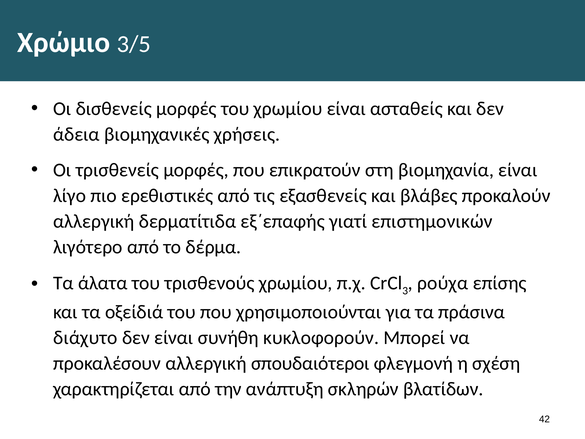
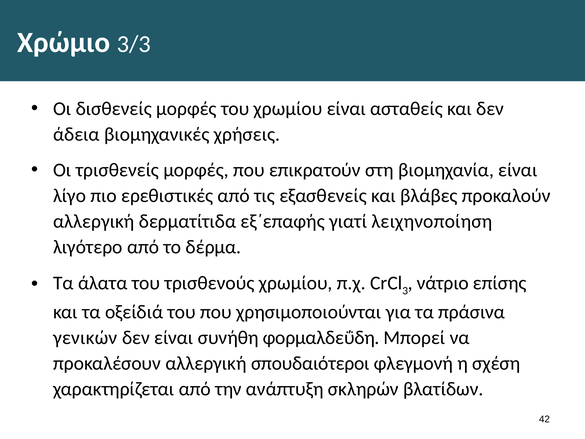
3/5: 3/5 -> 3/3 (134, 44)
επιστημονικών: επιστημονικών -> λειχηνοποίηση (432, 221)
ρούχα: ρούχα -> νάτριο (443, 283)
διάχυτο: διάχυτο -> γενικών (85, 338)
κυκλοφορούν: κυκλοφορούν -> φορμαλδεΰδη (321, 338)
